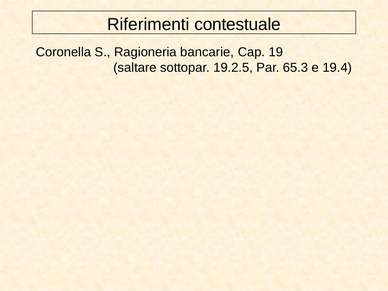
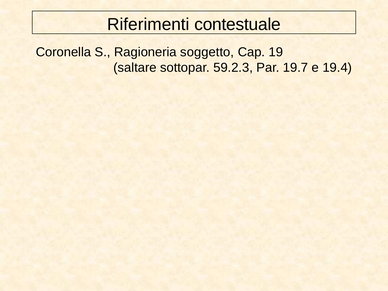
bancarie: bancarie -> soggetto (207, 52)
19.2.5: 19.2.5 -> 59.2.3 (233, 68)
65.3: 65.3 -> 19.7 (296, 68)
